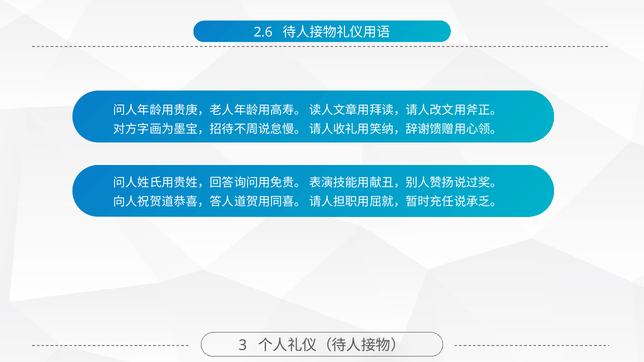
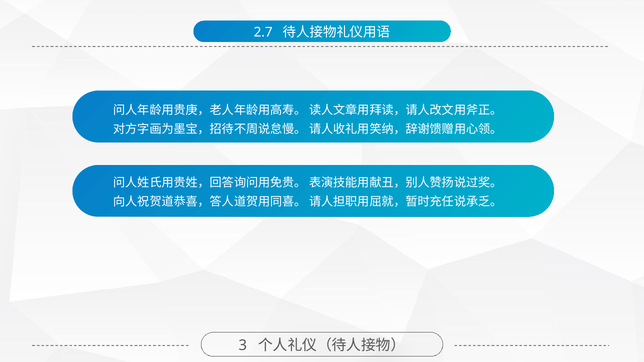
2.6: 2.6 -> 2.7 (263, 32)
